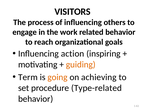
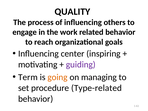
VISITORS: VISITORS -> QUALITY (72, 12)
action: action -> center (73, 54)
guiding colour: orange -> purple (81, 64)
achieving: achieving -> managing (99, 77)
